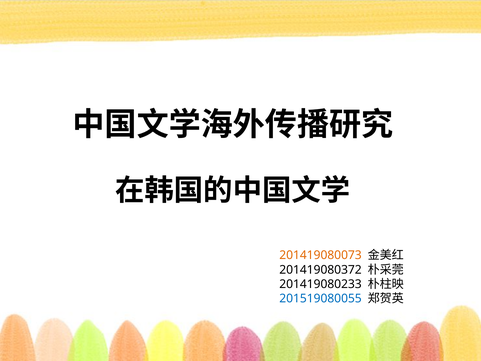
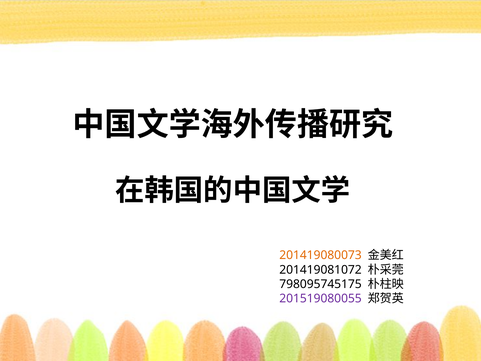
201419080372: 201419080372 -> 201419081072 (321, 270)
201419080233: 201419080233 -> 798095745175 (321, 284)
201519080055 colour: blue -> purple (321, 298)
